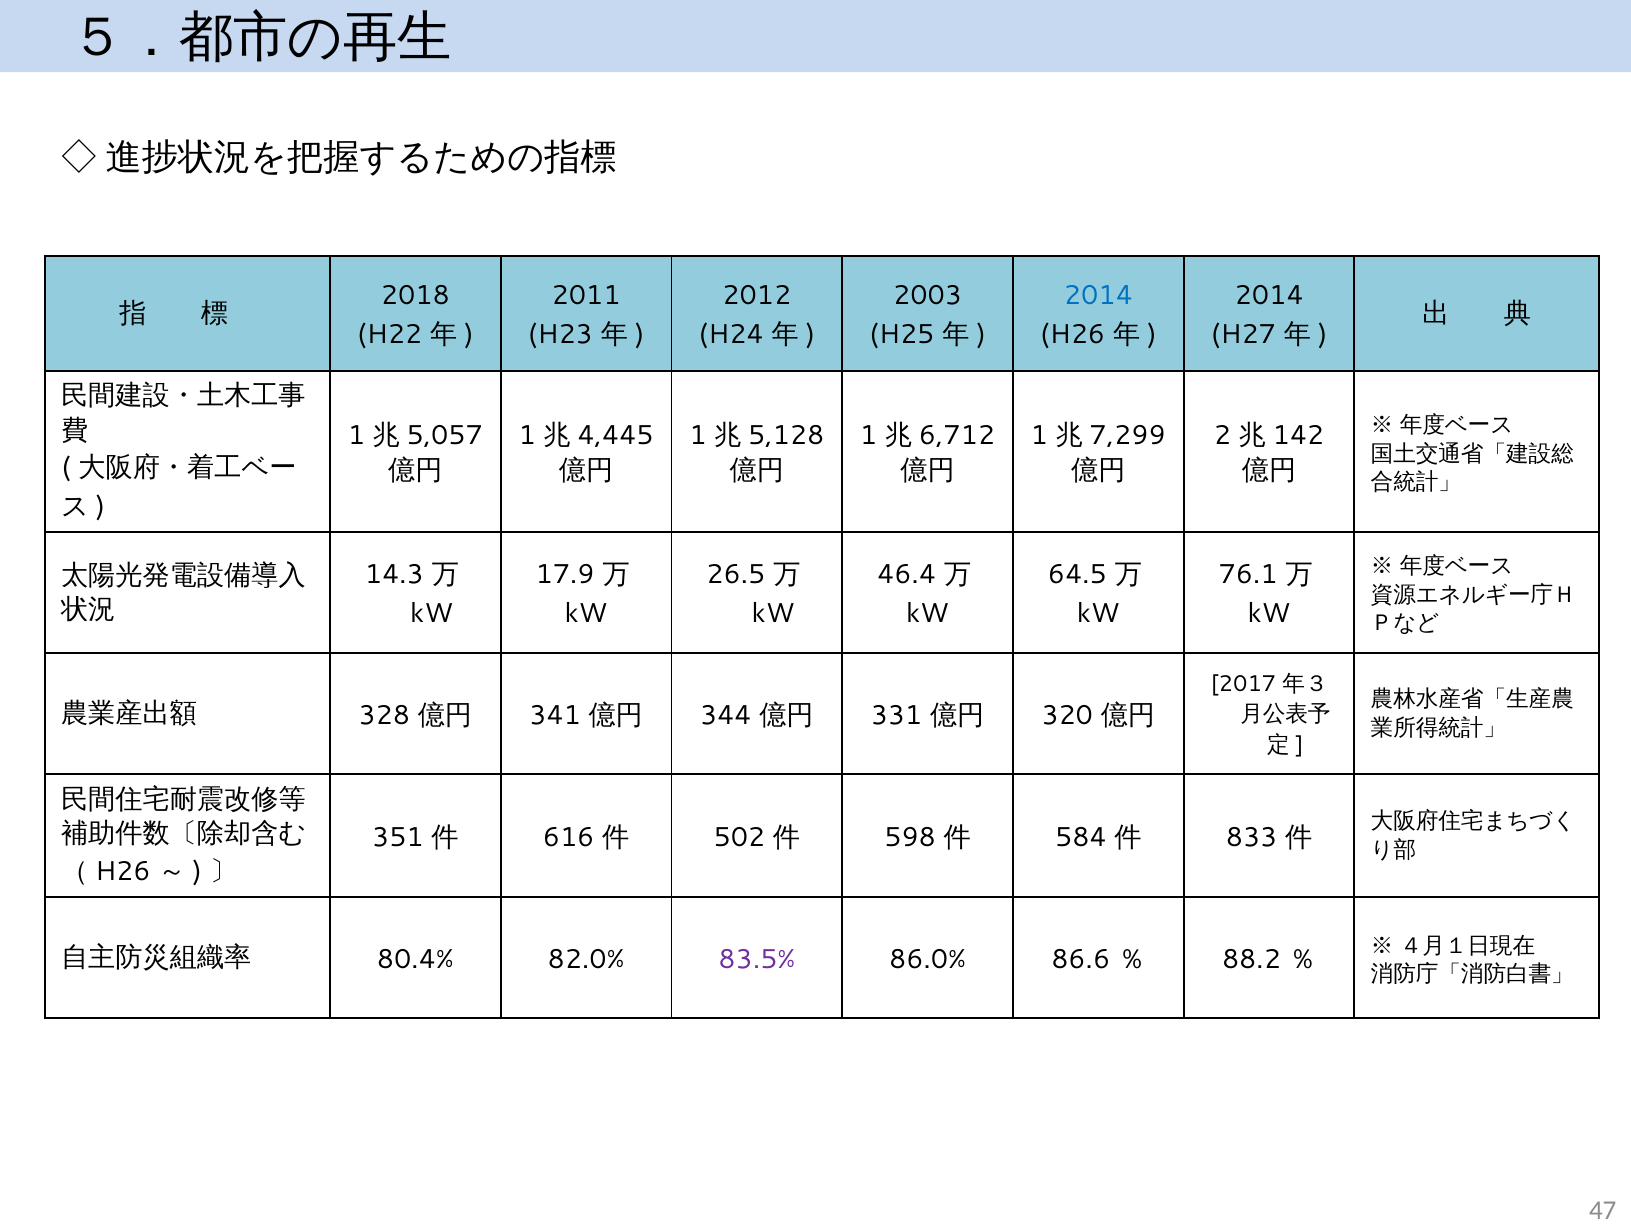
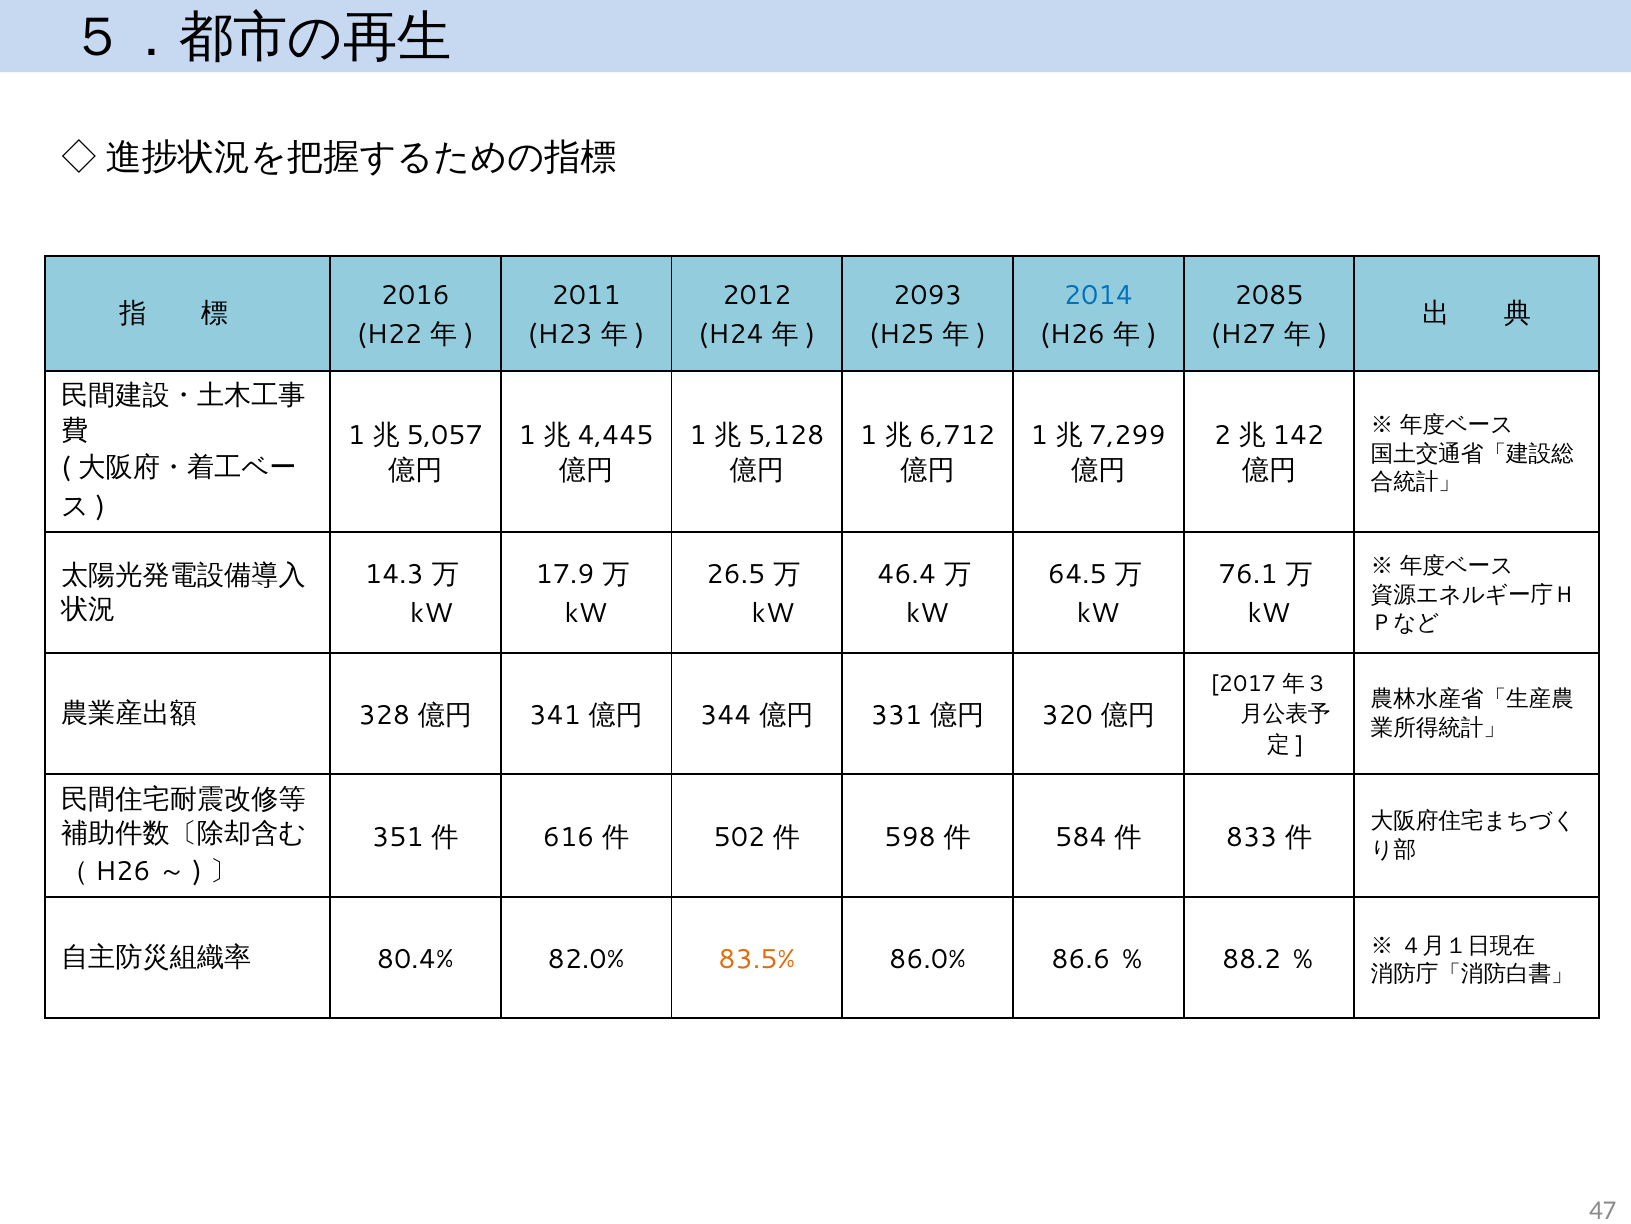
2018: 2018 -> 2016 (415, 296)
2003: 2003 -> 2093 (928, 296)
2014: 2014 -> 2085 (1269, 296)
83.5% colour: purple -> orange (757, 959)
